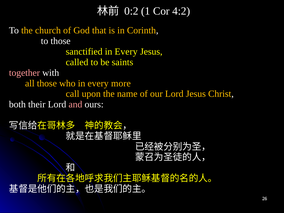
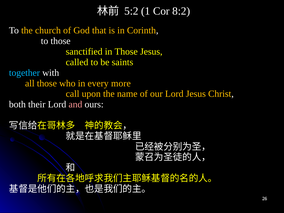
0:2: 0:2 -> 5:2 (131, 11)
4:2: 4:2 -> 8:2 (181, 11)
sanctified in Every: Every -> Those (126, 52)
together colour: pink -> light blue (24, 73)
